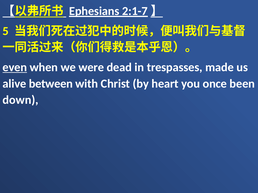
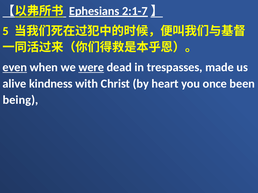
were underline: none -> present (91, 67)
between: between -> kindness (51, 84)
down: down -> being (20, 100)
